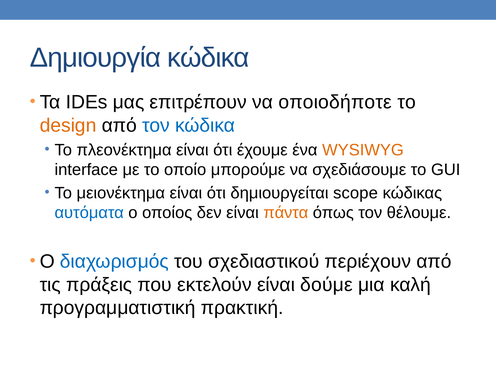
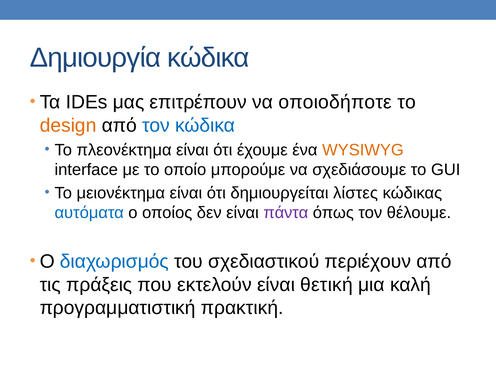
scope: scope -> λίστες (356, 193)
πάντα colour: orange -> purple (286, 213)
δούμε: δούμε -> θετική (327, 285)
